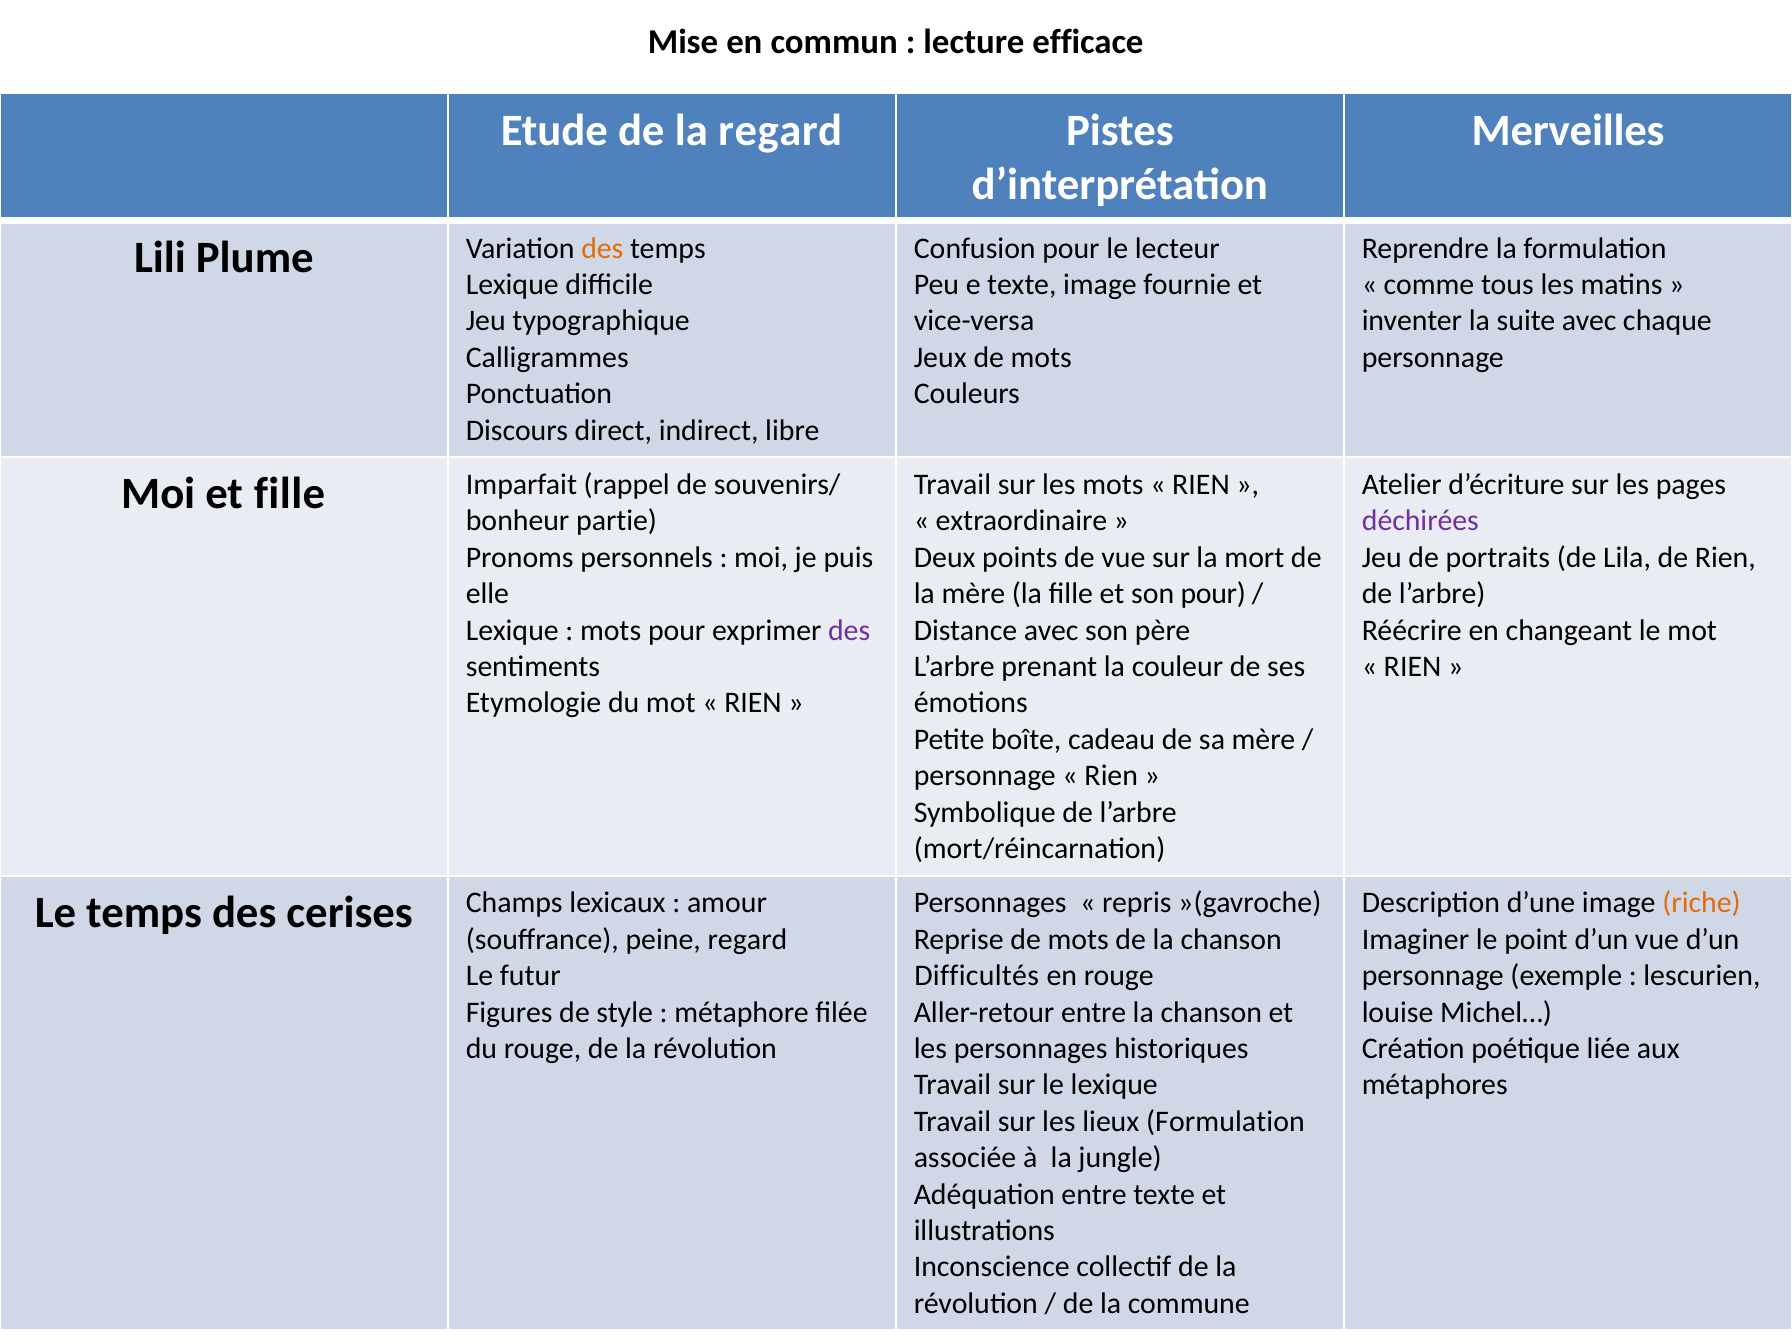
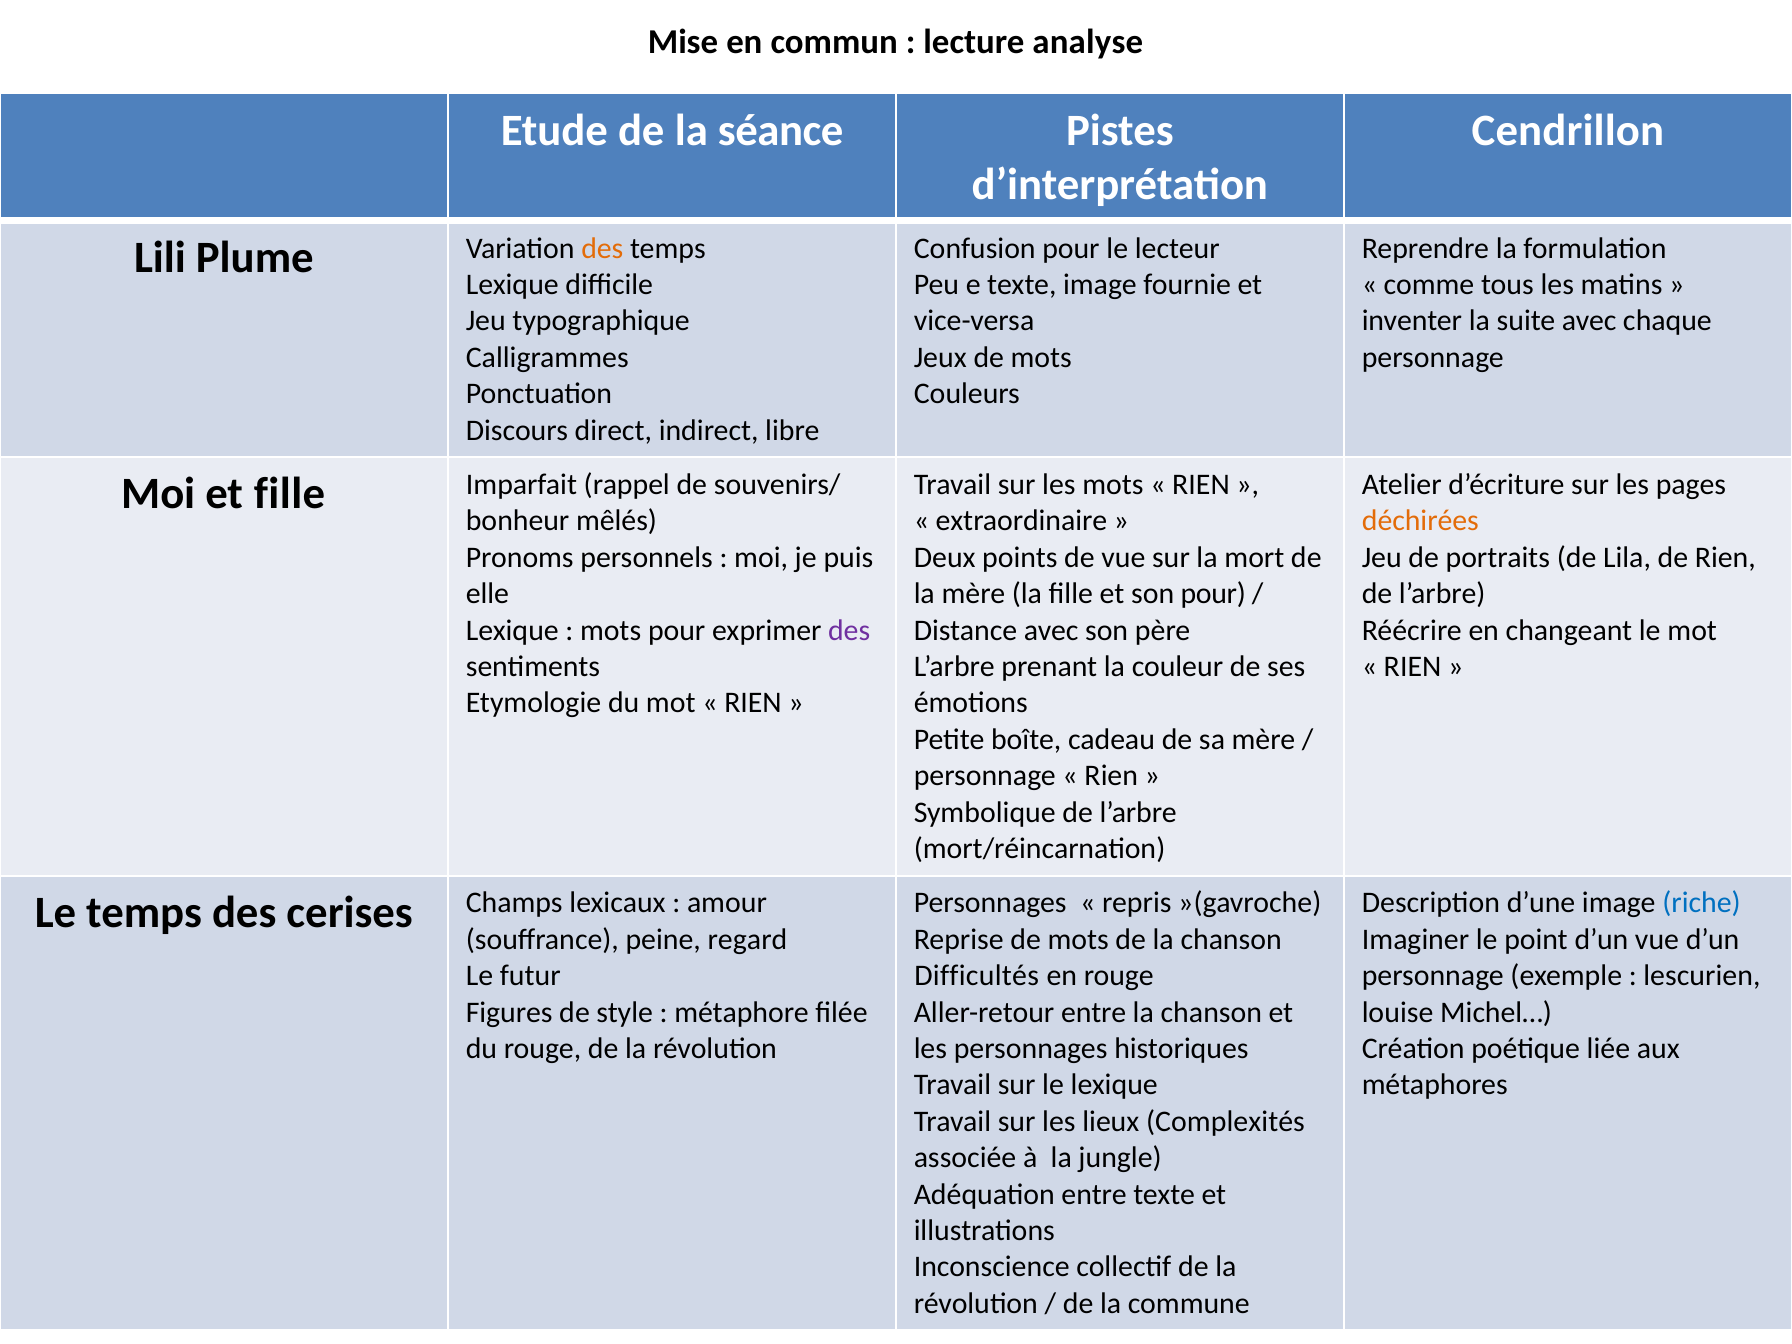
efficace: efficace -> analyse (1088, 42)
la regard: regard -> séance (781, 130)
Merveilles: Merveilles -> Cendrillon (1568, 130)
partie: partie -> mêlés (617, 521)
déchirées colour: purple -> orange (1420, 521)
riche colour: orange -> blue (1702, 903)
lieux Formulation: Formulation -> Complexités (1225, 1122)
